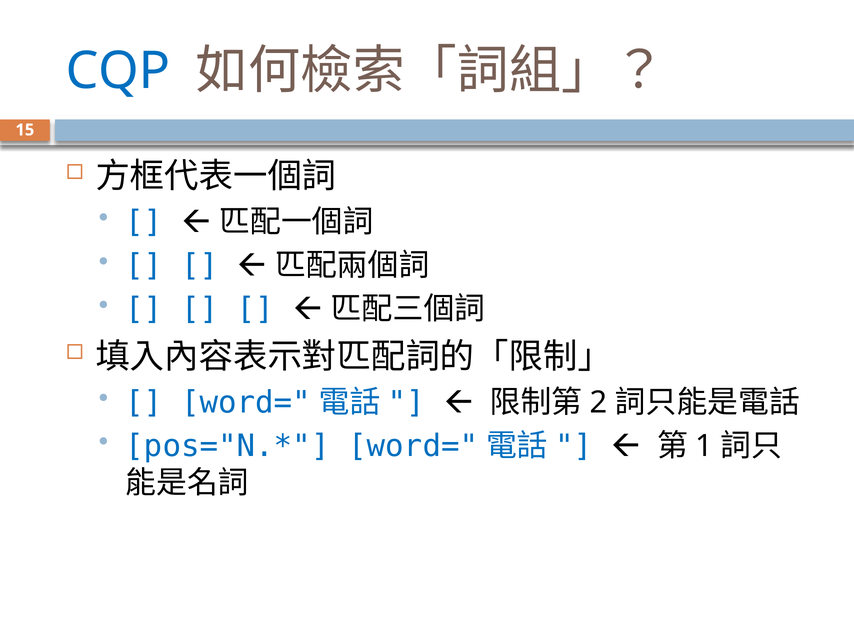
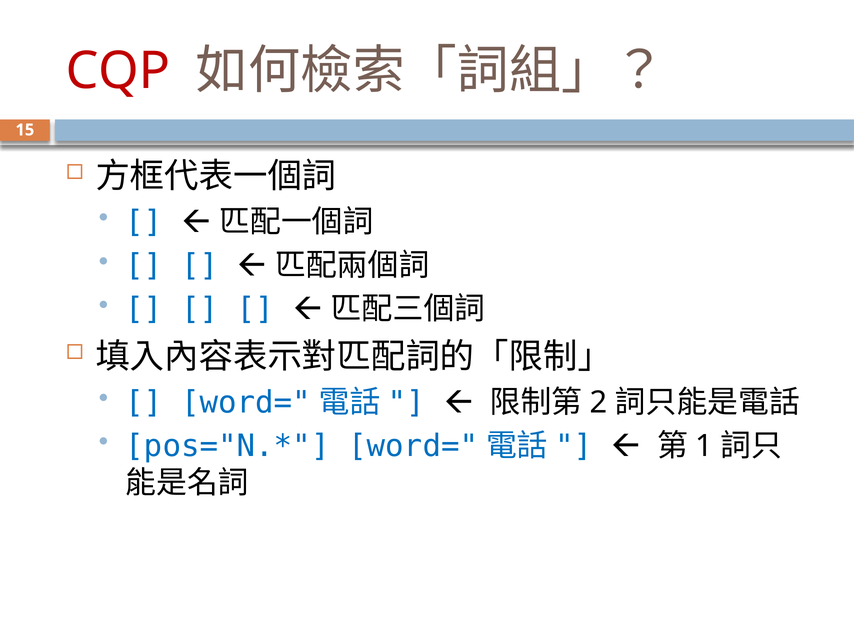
CQP colour: blue -> red (118, 71)
